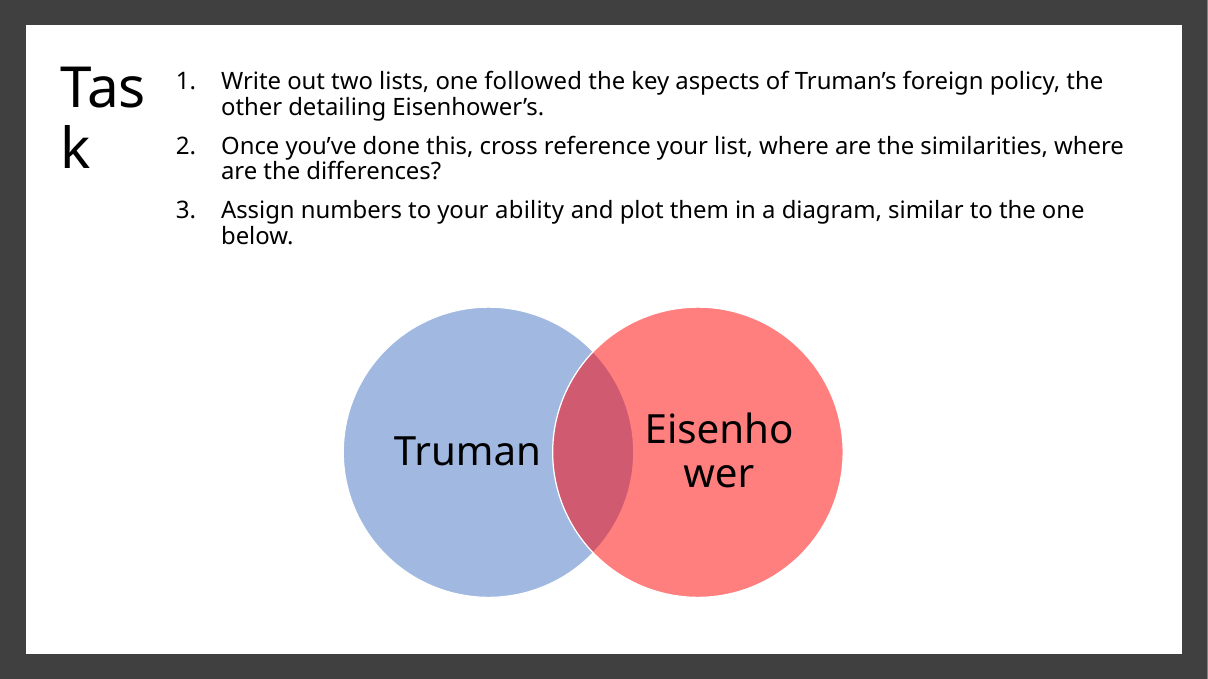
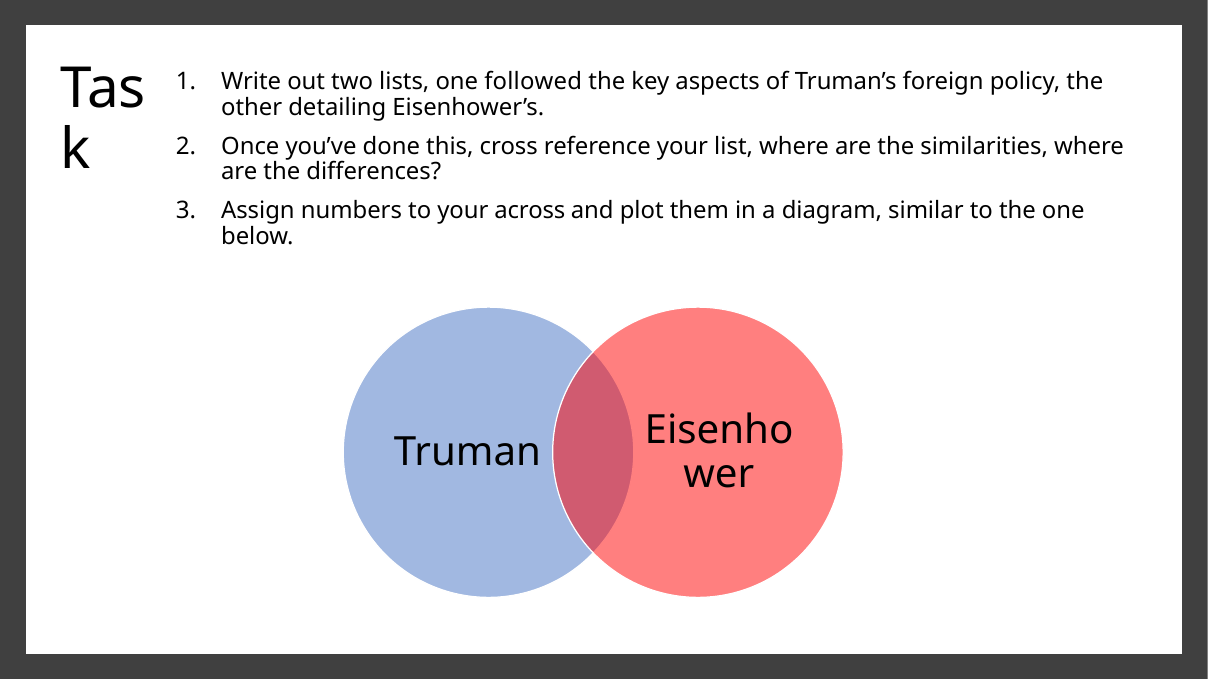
ability: ability -> across (530, 211)
